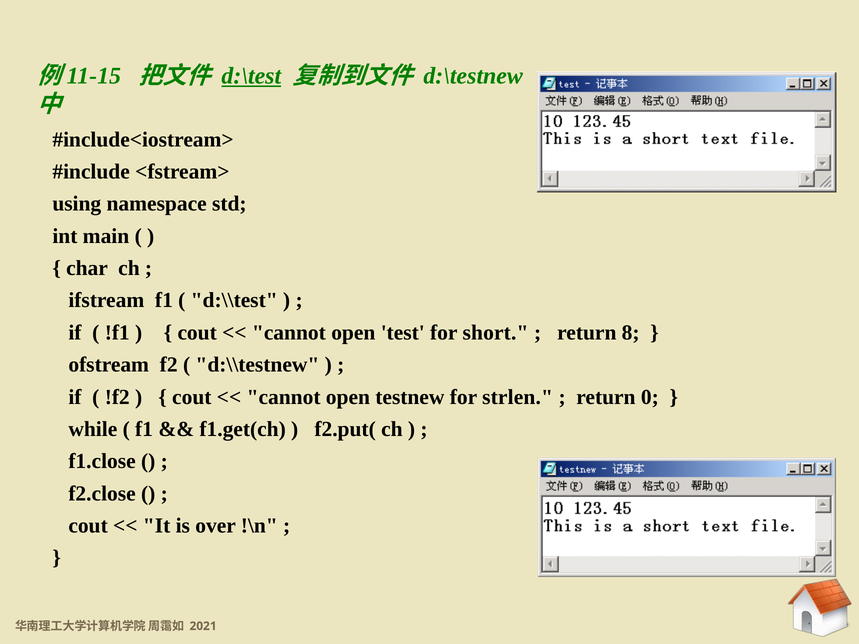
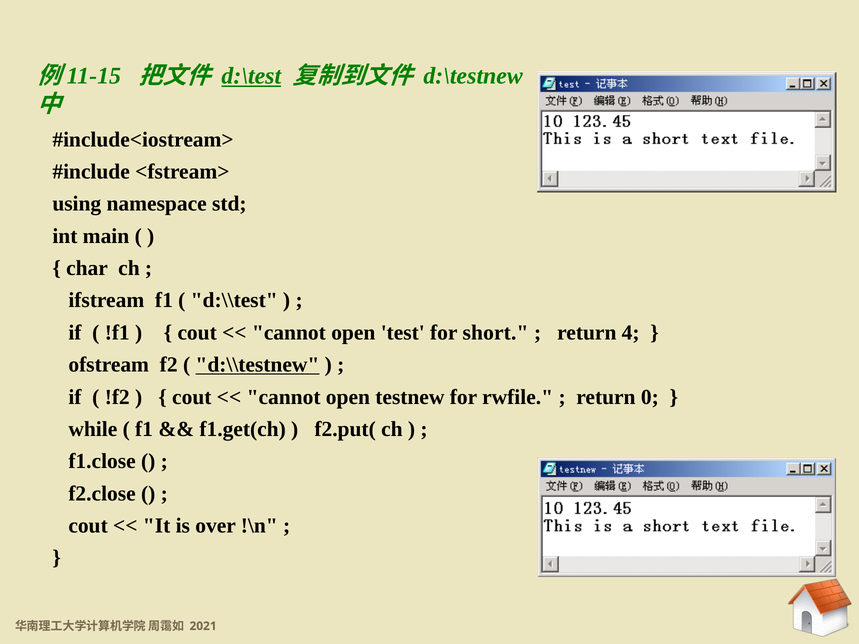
8: 8 -> 4 (631, 333)
d:\\testnew underline: none -> present (257, 365)
strlen: strlen -> rwfile (518, 397)
